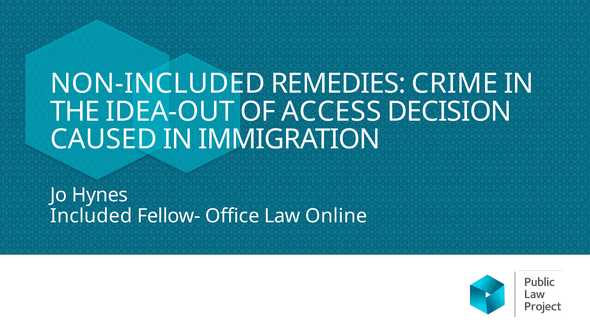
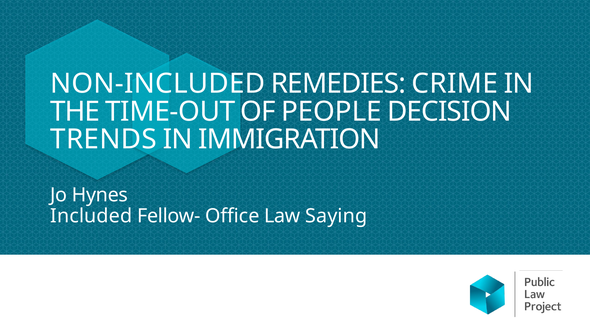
IDEA-OUT: IDEA-OUT -> TIME-OUT (170, 112)
ACCESS: ACCESS -> PEOPLE (331, 112)
CAUSED: CAUSED -> TRENDS (103, 139)
Online: Online -> Saying (336, 216)
